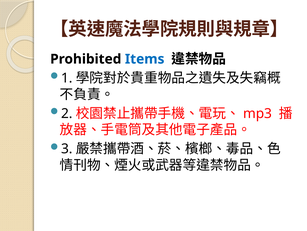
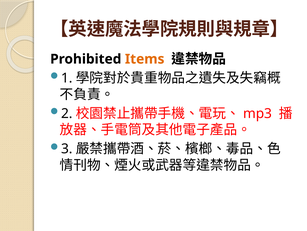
Items colour: blue -> orange (145, 59)
